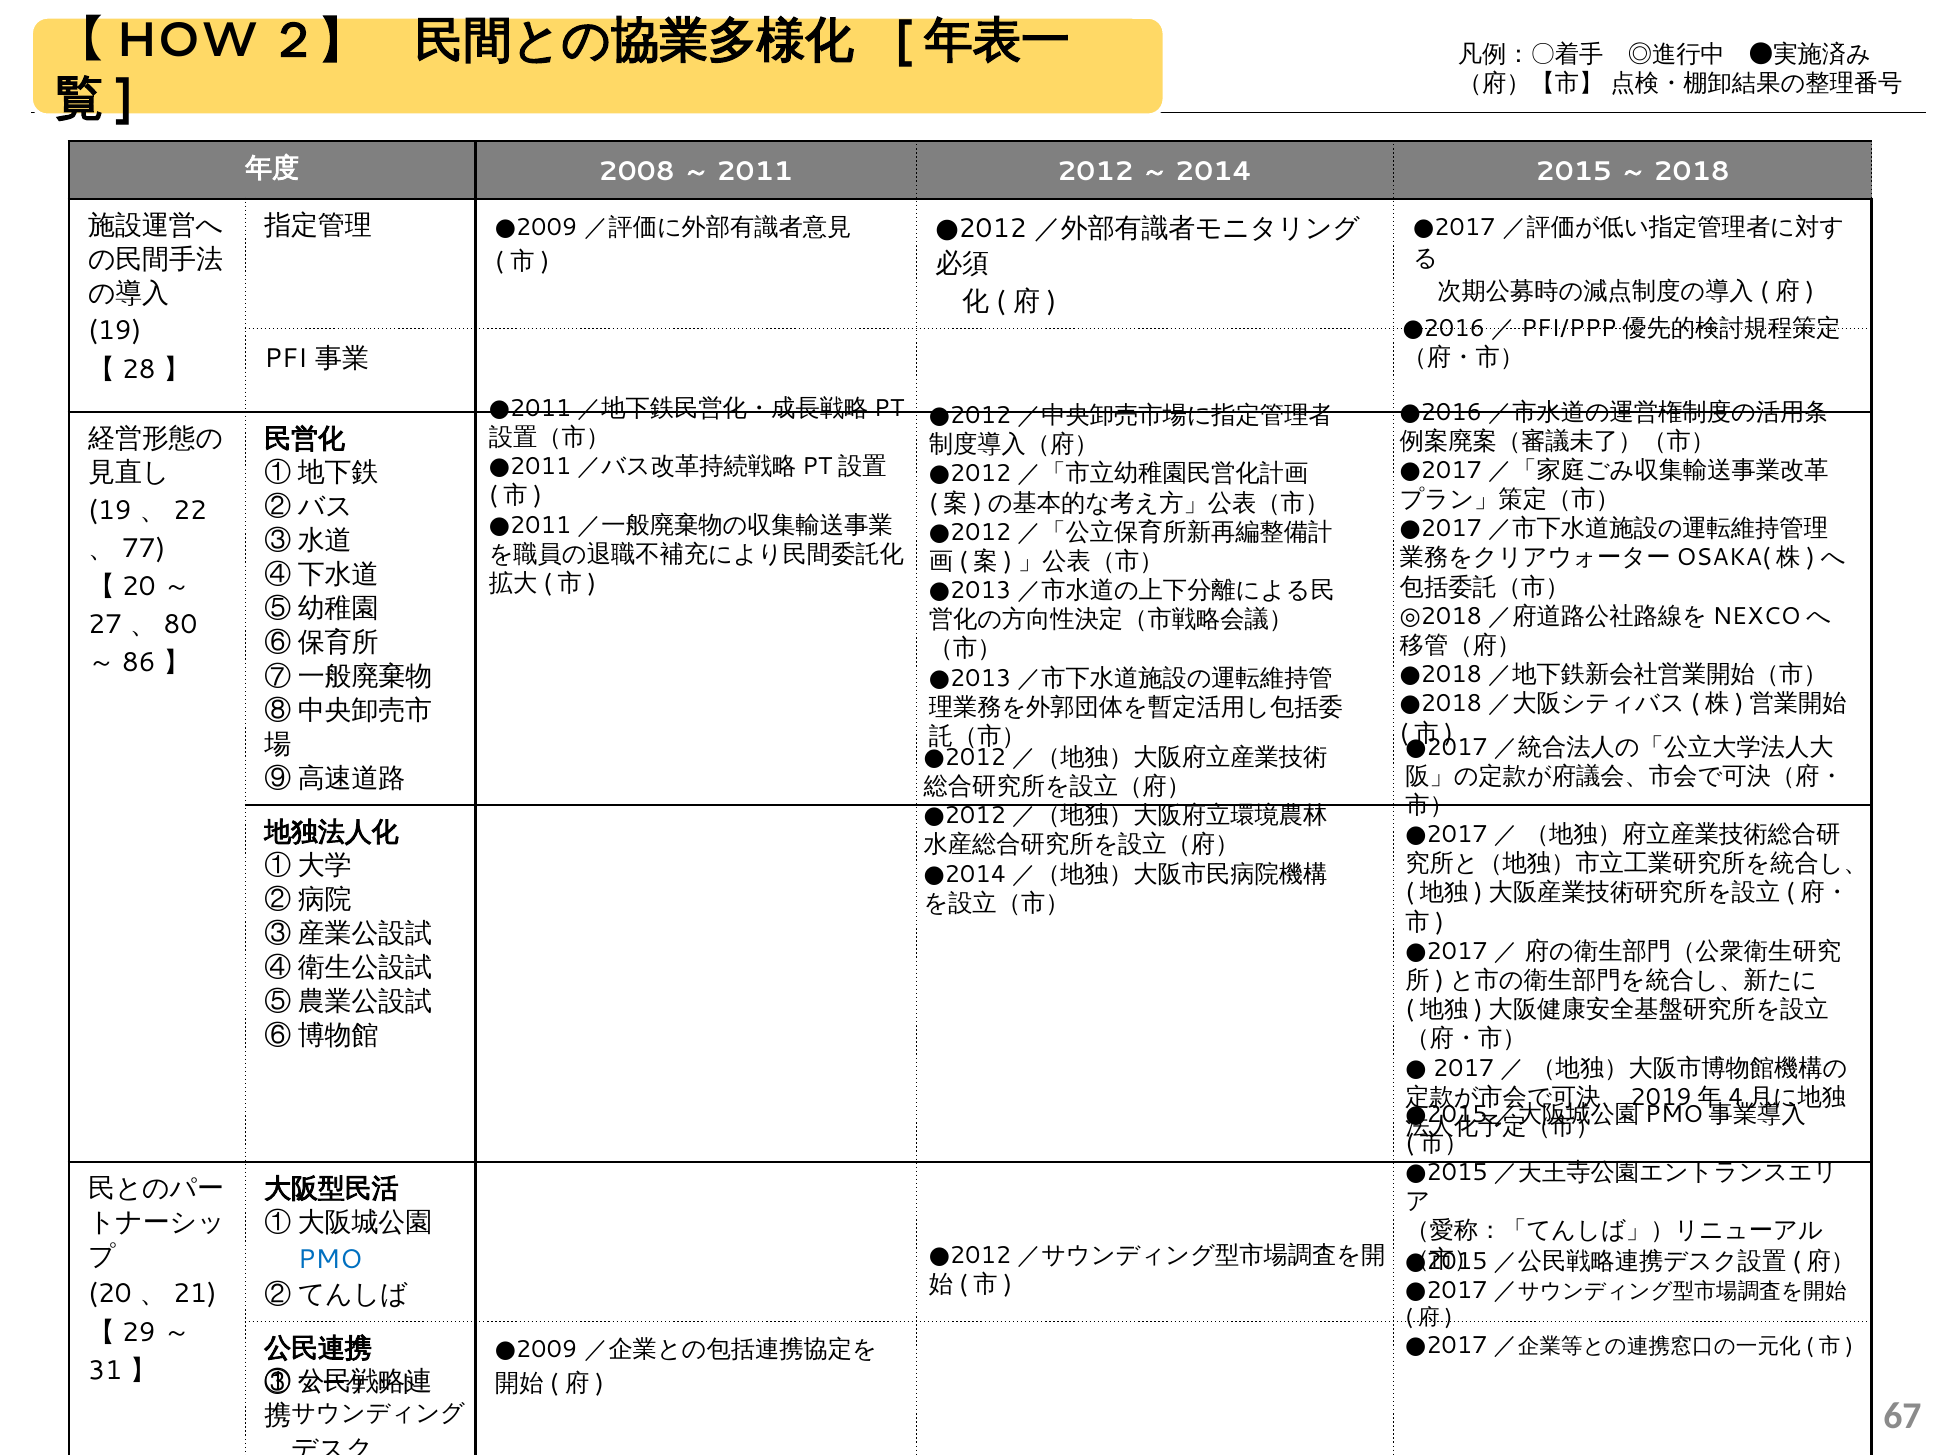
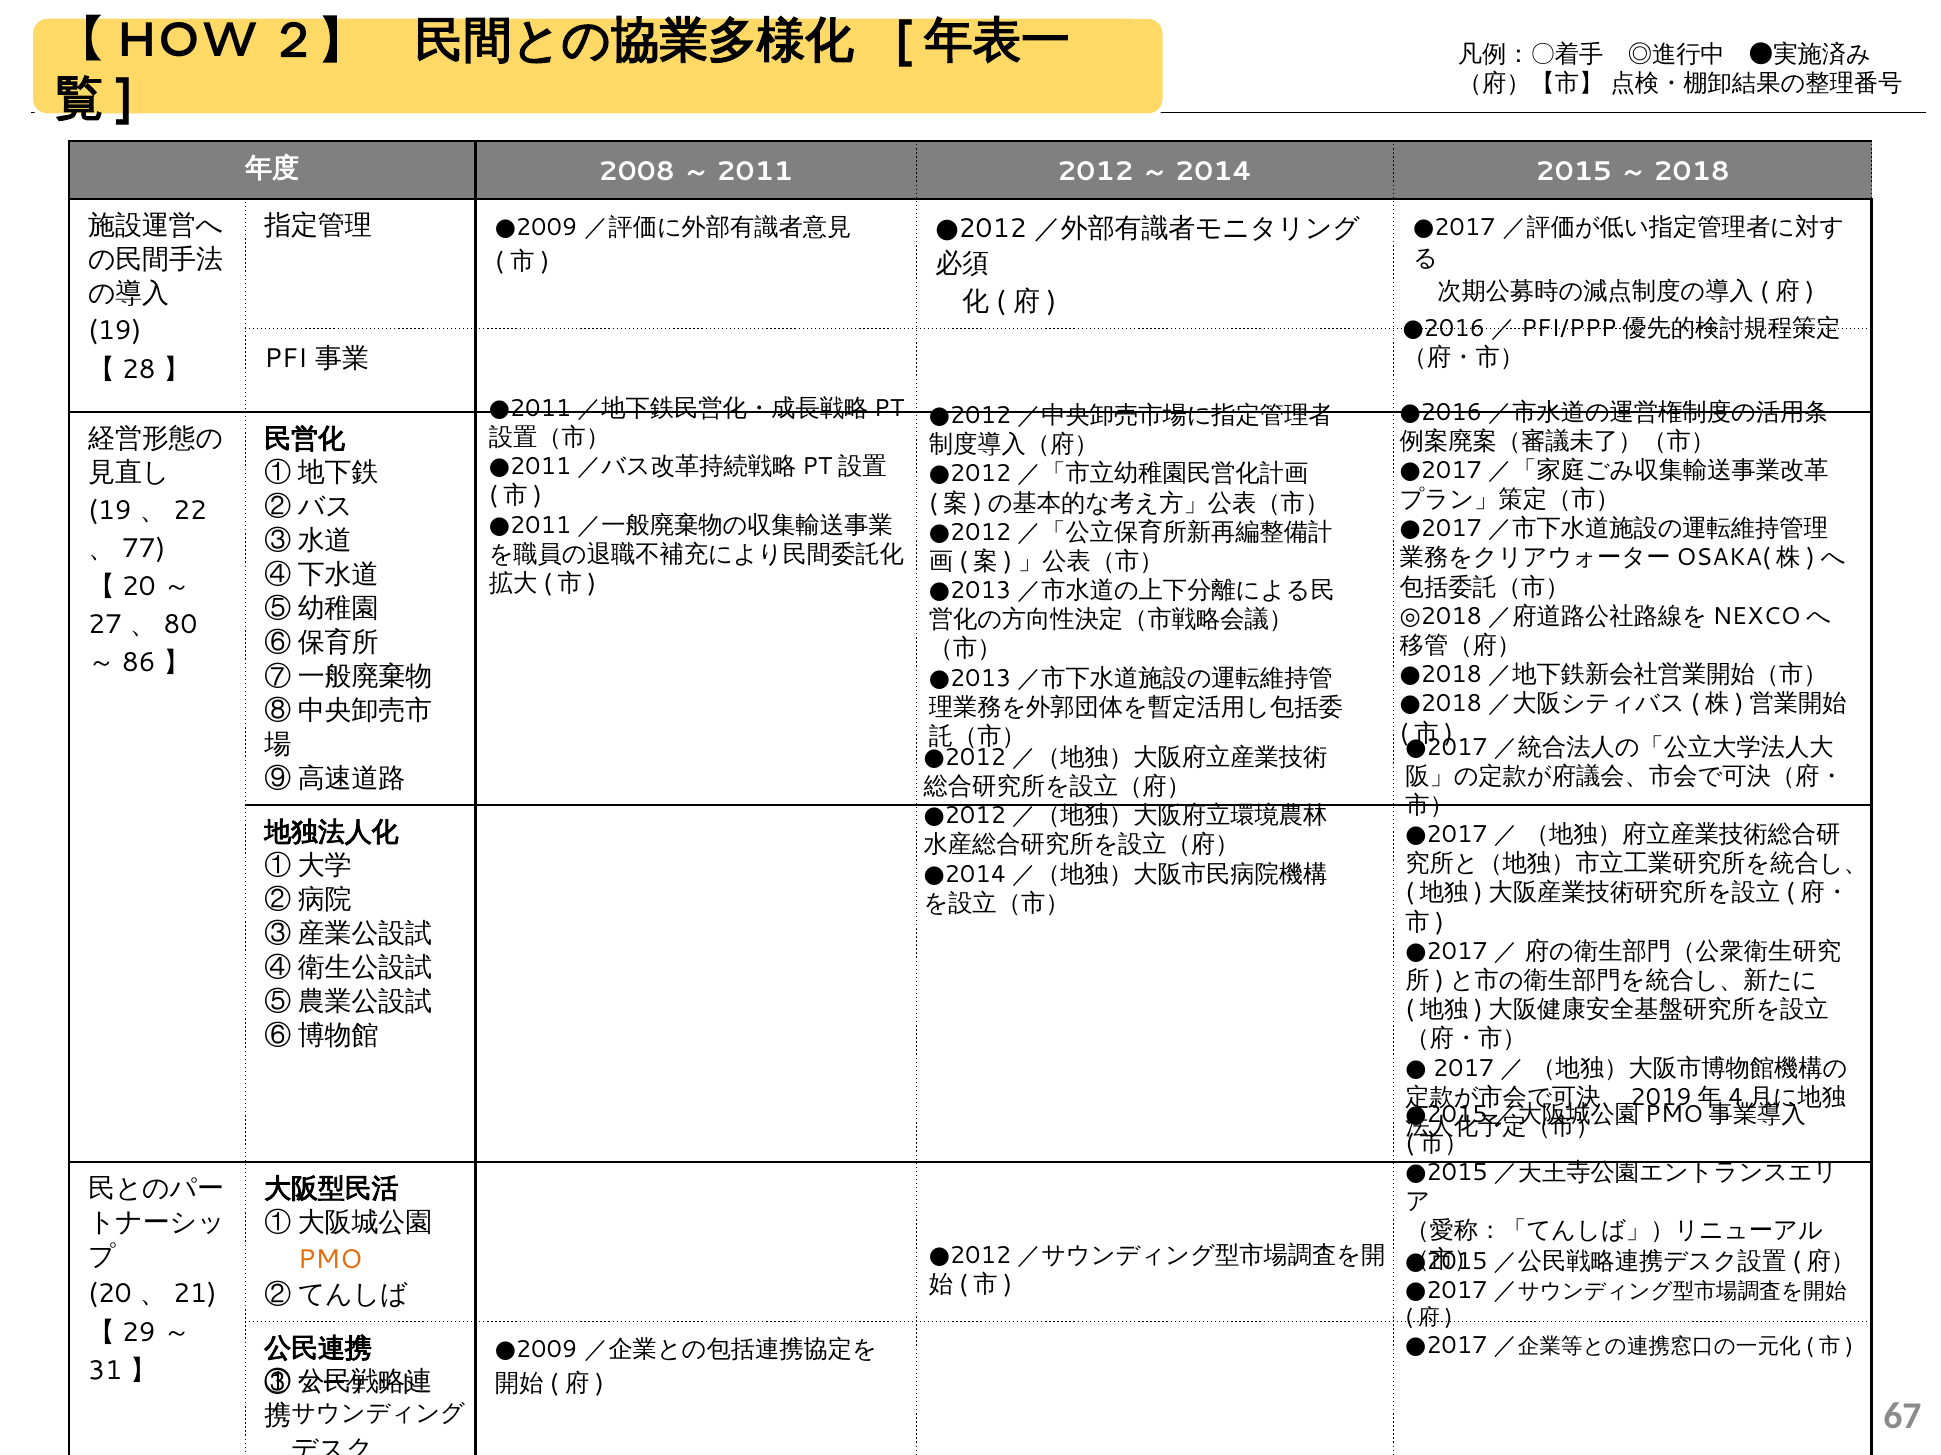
PMO colour: blue -> orange (330, 1261)
